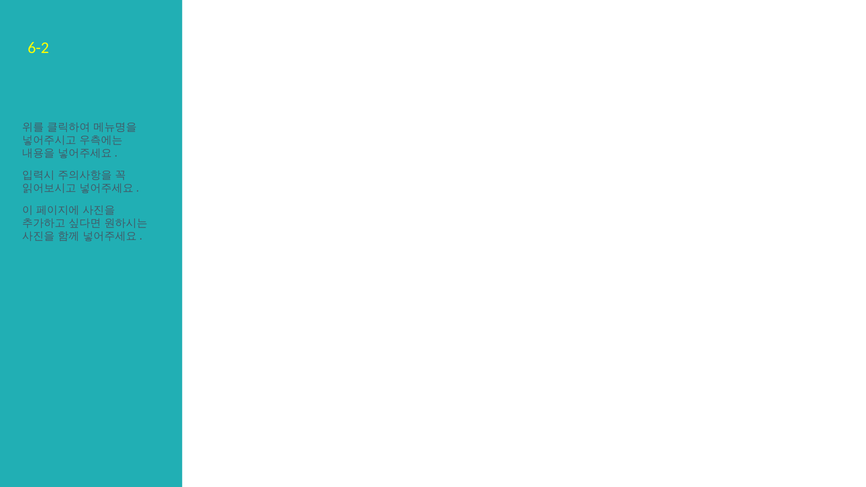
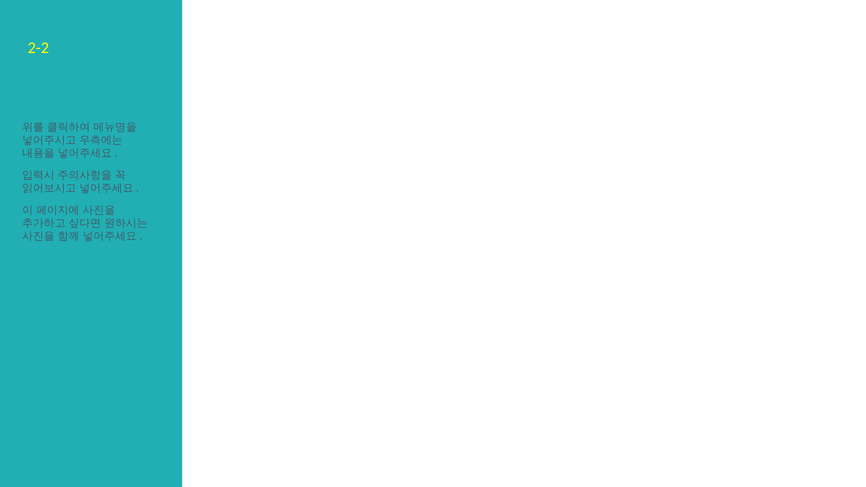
6-2: 6-2 -> 2-2 (38, 48)
